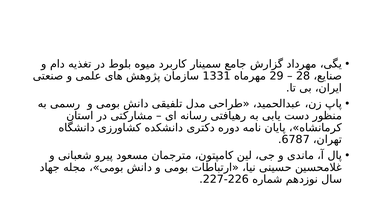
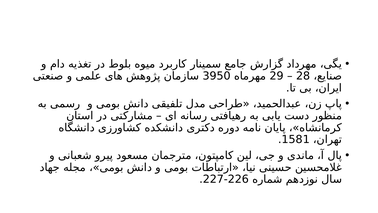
1331: 1331 -> 3950 (217, 76)
6787: 6787 -> 1581 (296, 139)
